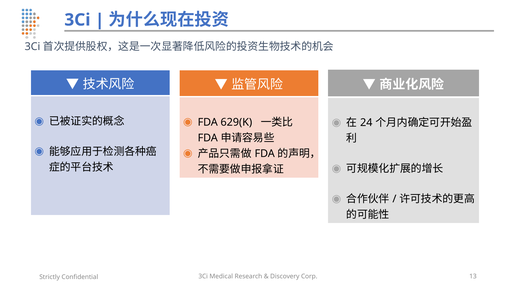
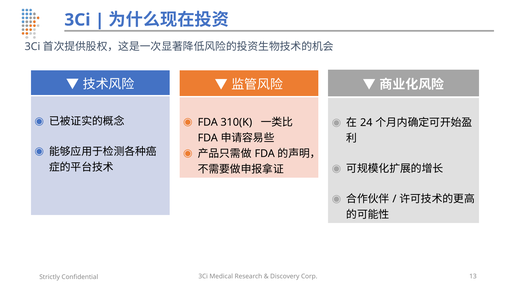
629(K: 629(K -> 310(K (236, 122)
